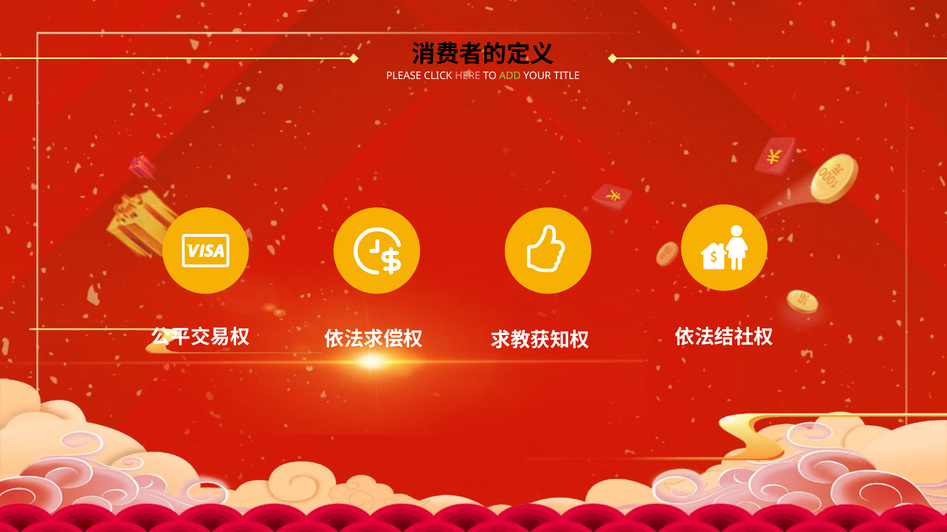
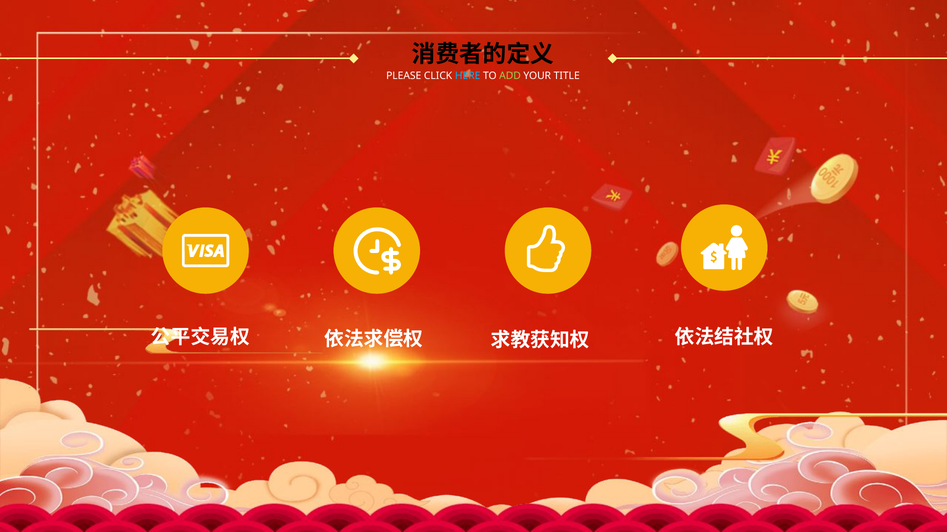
HERE colour: pink -> light blue (468, 76)
